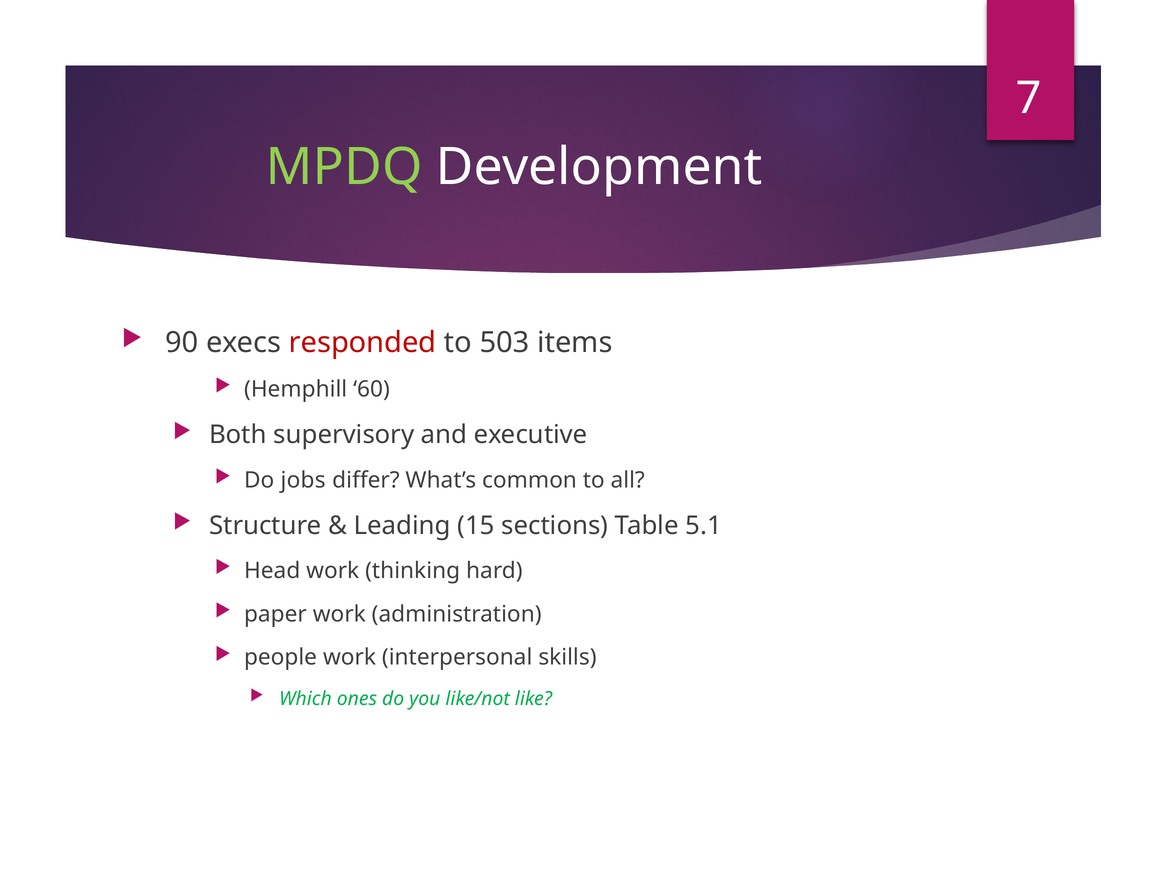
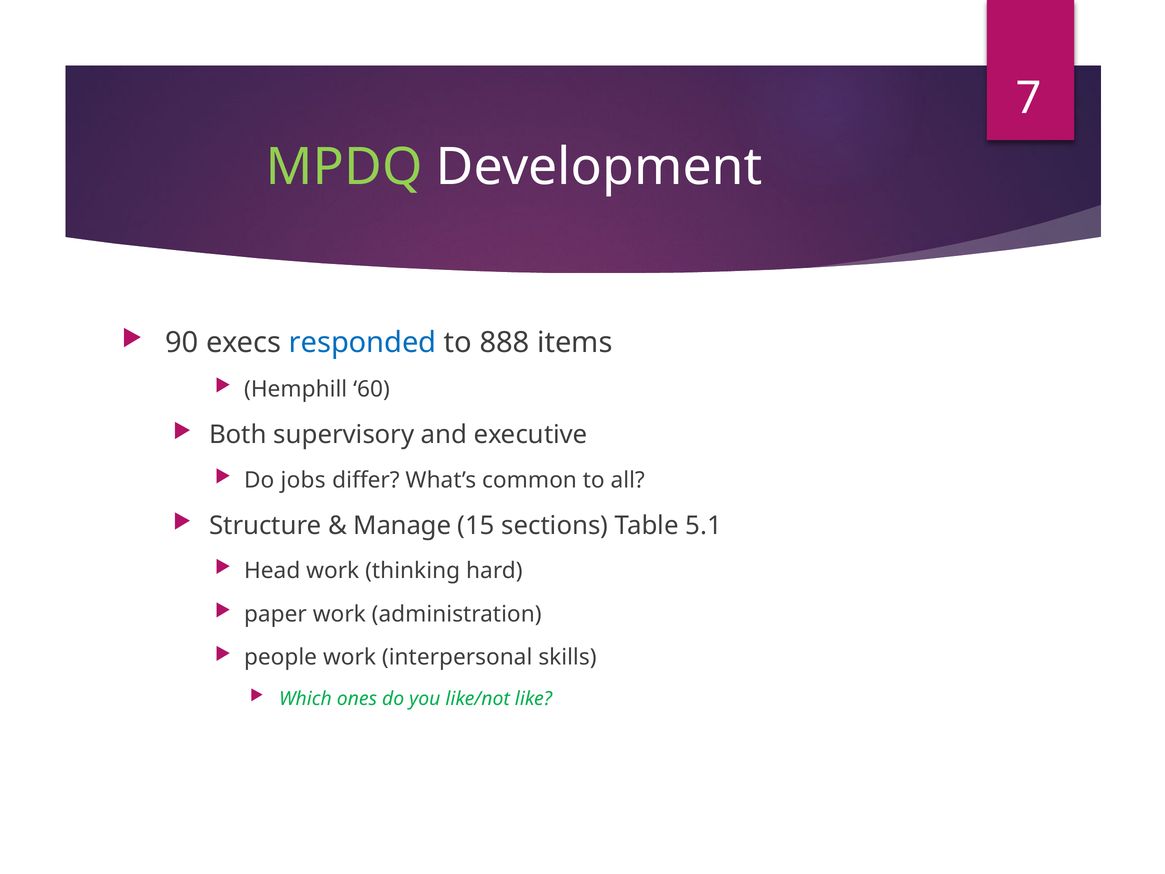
responded colour: red -> blue (363, 342)
503: 503 -> 888 (505, 342)
Leading: Leading -> Manage (402, 525)
